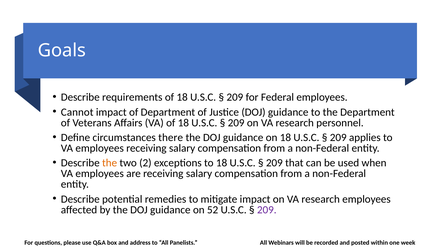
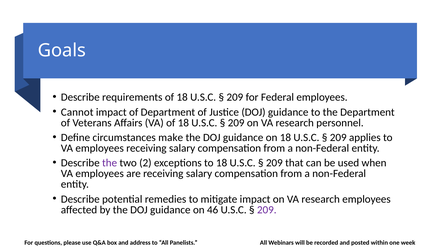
there: there -> make (171, 138)
the colour: orange -> purple (110, 163)
52: 52 -> 46 (213, 210)
